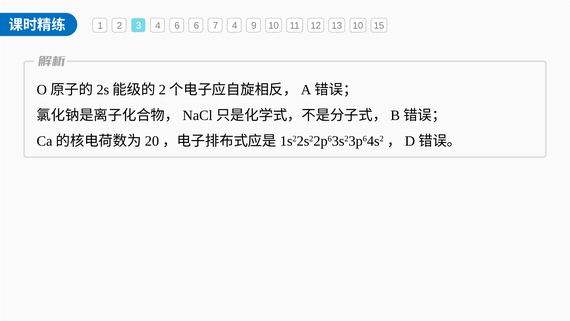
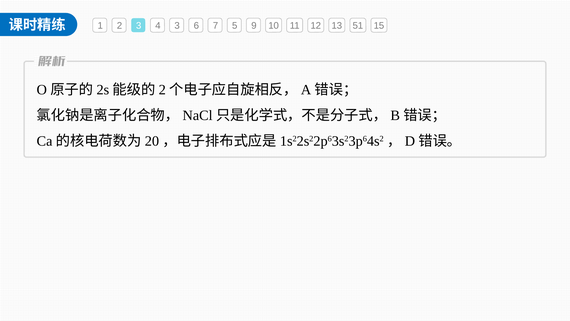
4 6: 6 -> 3 (177, 26)
7 4: 4 -> 5 (235, 26)
13 10: 10 -> 51 (358, 26)
